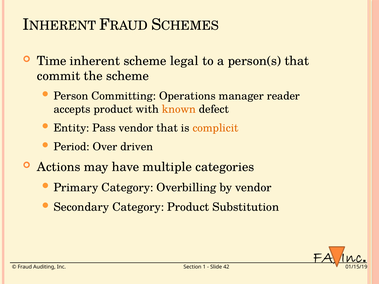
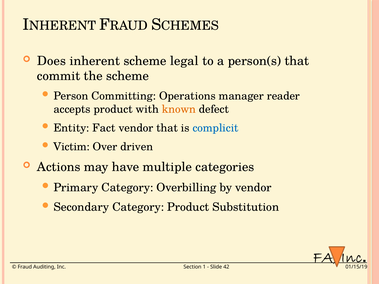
Time: Time -> Does (52, 61)
Pass: Pass -> Fact (104, 128)
complicit colour: orange -> blue (216, 128)
Period: Period -> Victim (72, 147)
